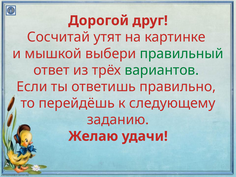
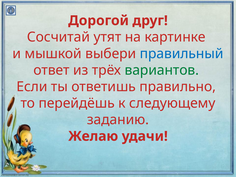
правильный colour: green -> blue (182, 54)
